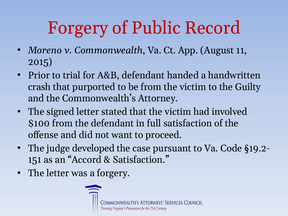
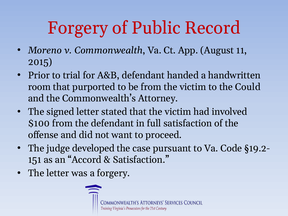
crash: crash -> room (39, 87)
Guilty: Guilty -> Could (248, 87)
